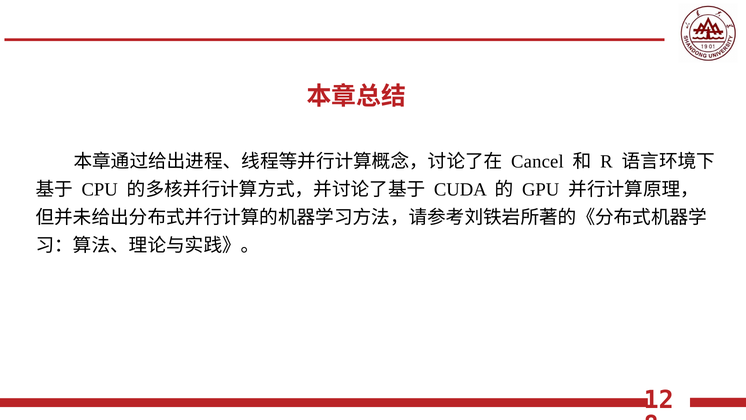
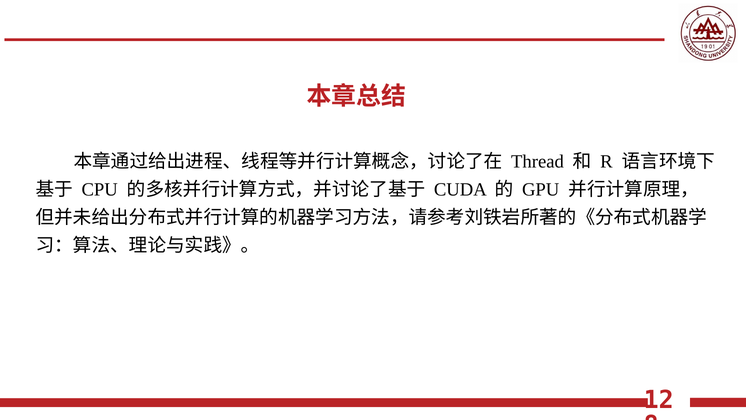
Cancel: Cancel -> Thread (537, 162)
